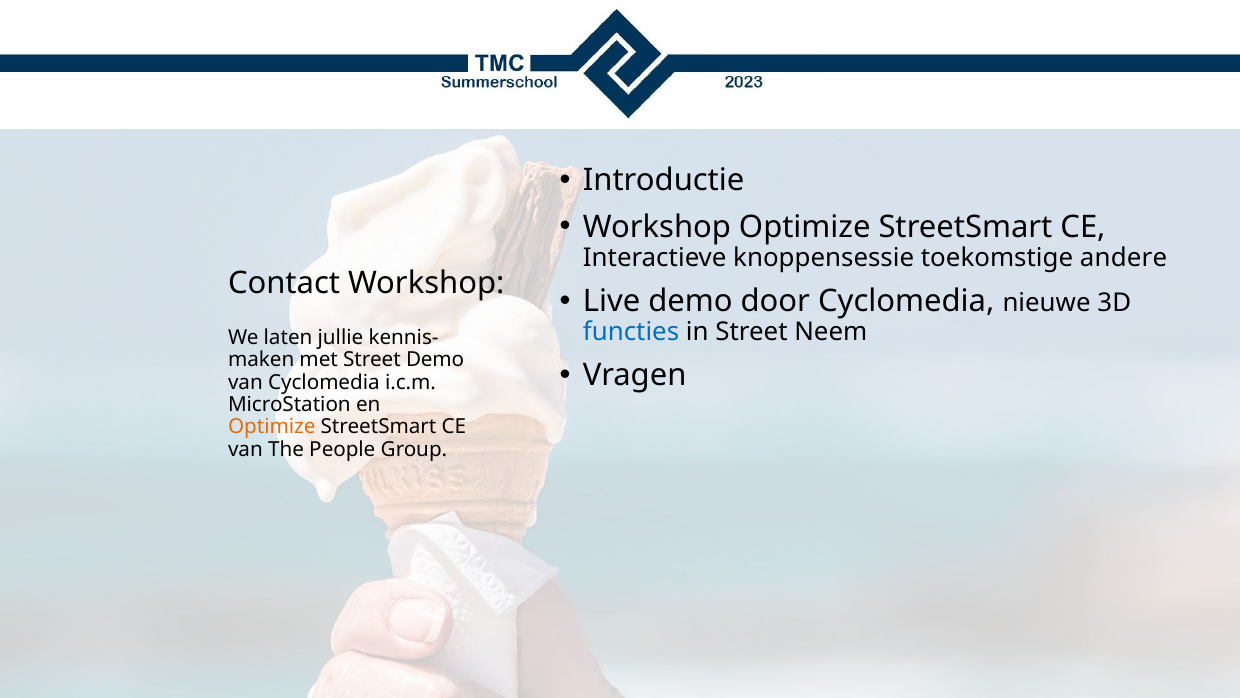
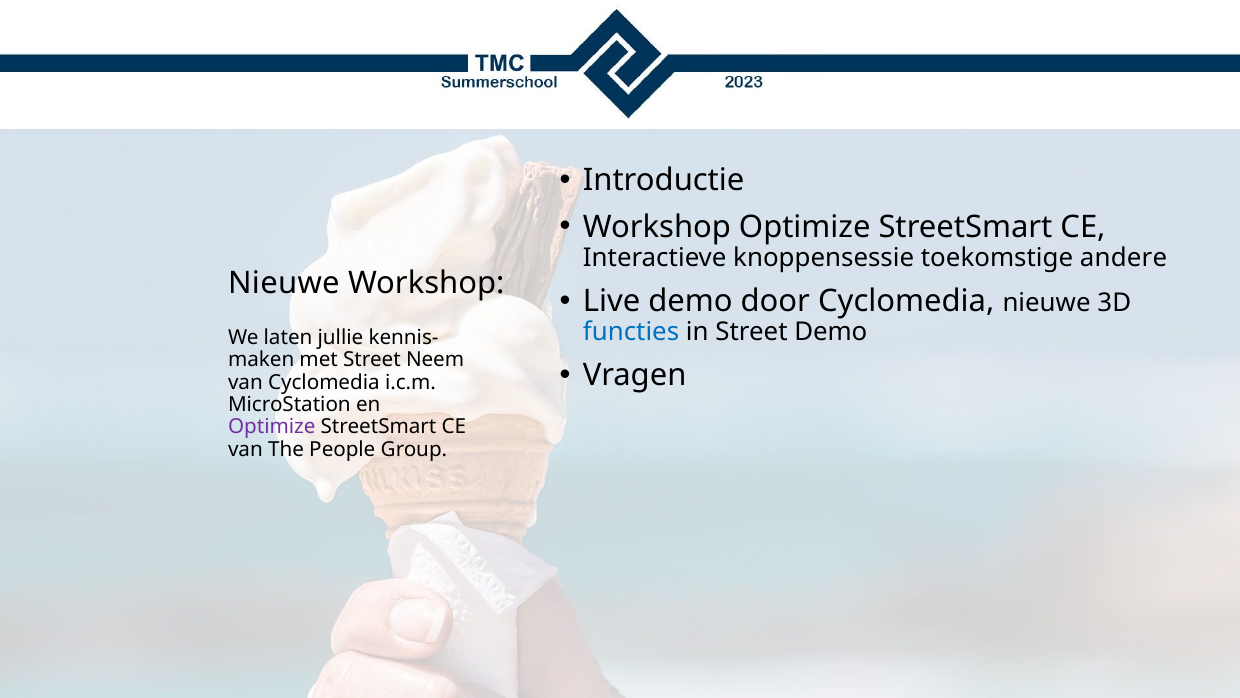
Contact: Contact -> Nieuwe (284, 283)
Street Neem: Neem -> Demo (831, 332)
Street Demo: Demo -> Neem (435, 360)
Optimize colour: orange -> purple (272, 427)
